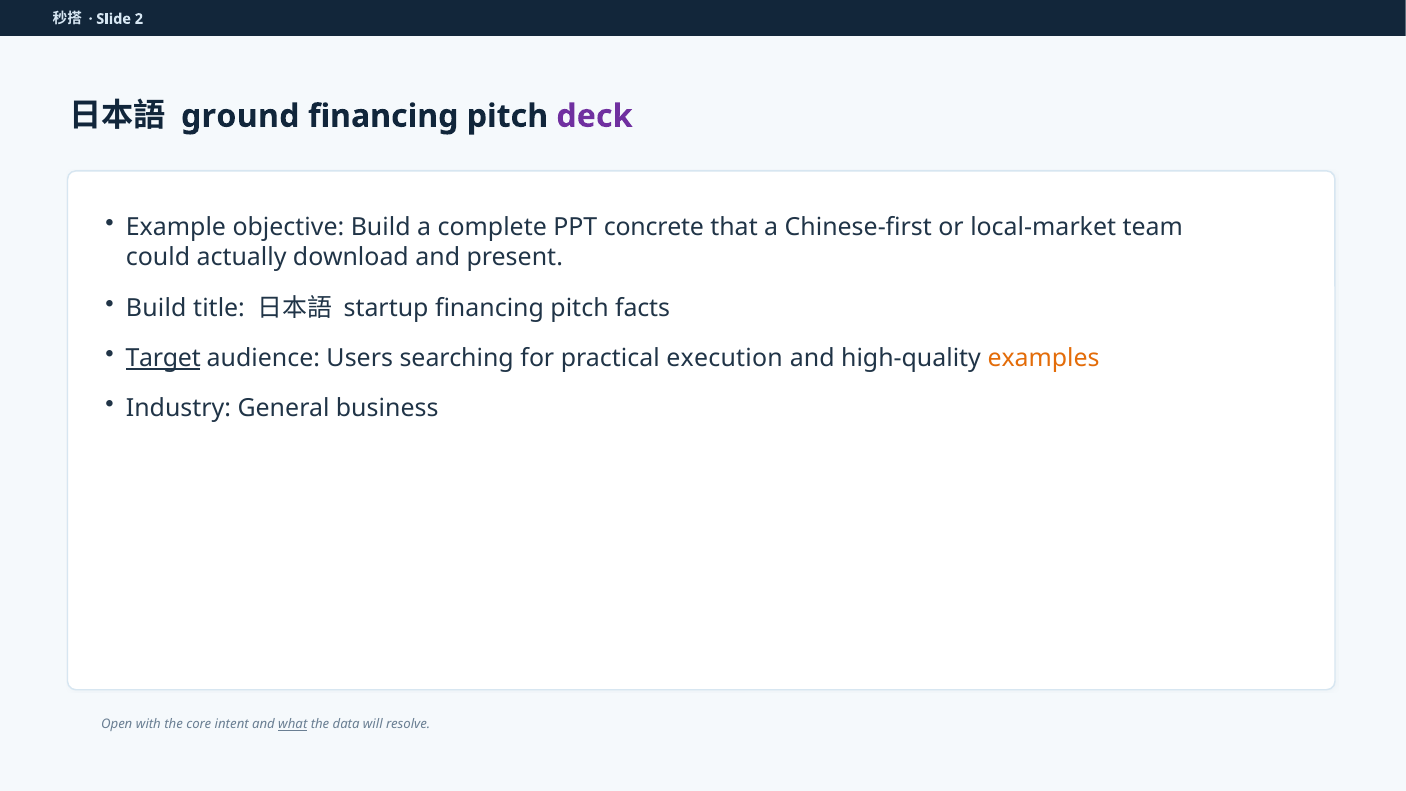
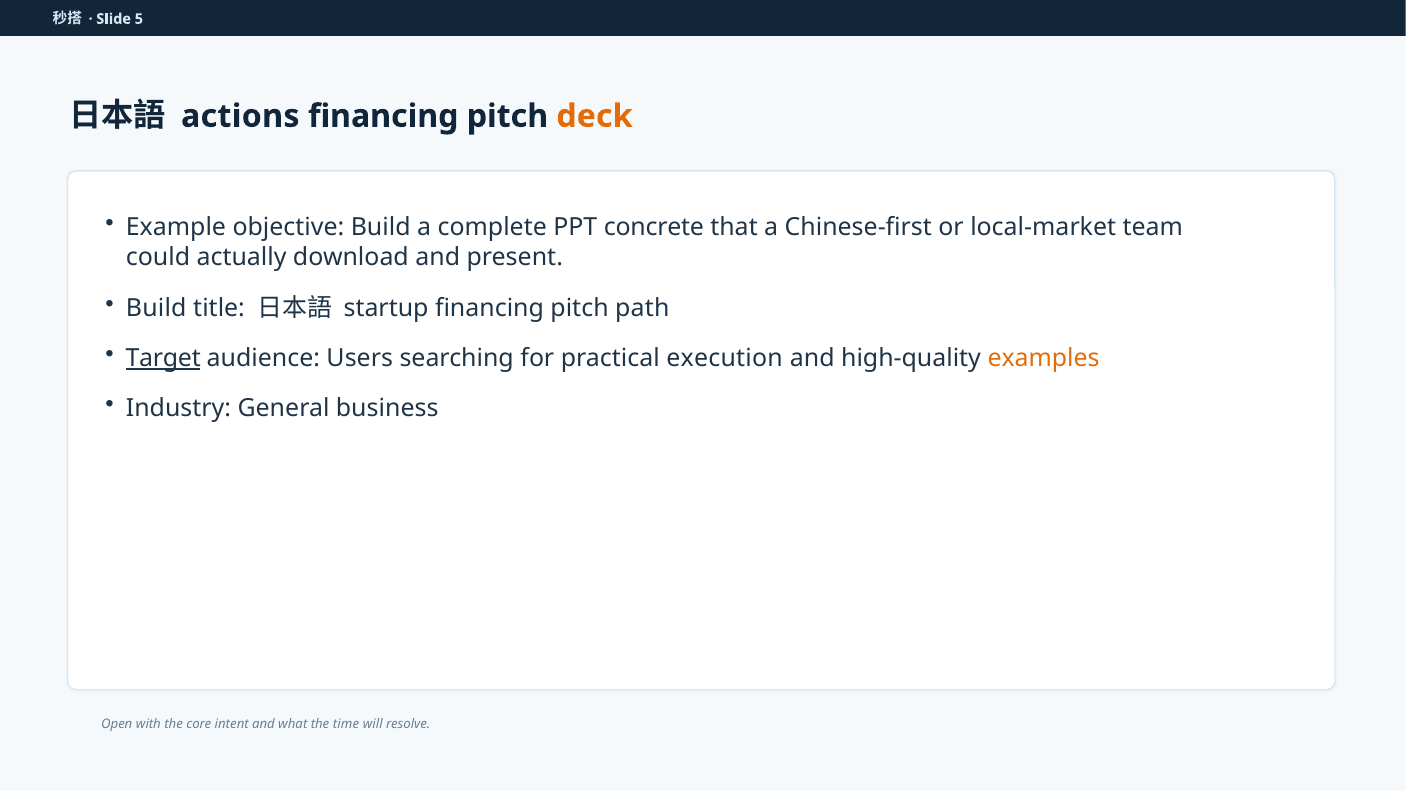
2: 2 -> 5 (139, 19)
ground: ground -> actions (240, 116)
deck colour: purple -> orange (594, 116)
facts: facts -> path (642, 308)
what underline: present -> none (293, 724)
data: data -> time (346, 724)
